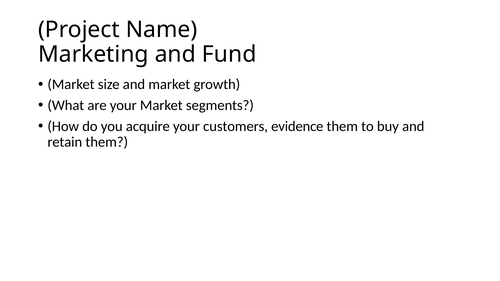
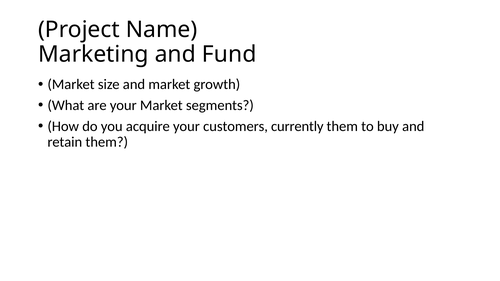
evidence: evidence -> currently (297, 126)
